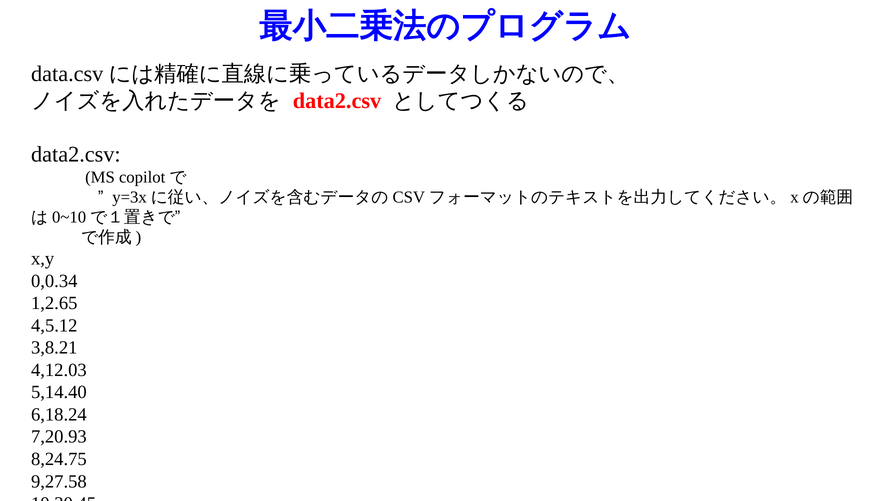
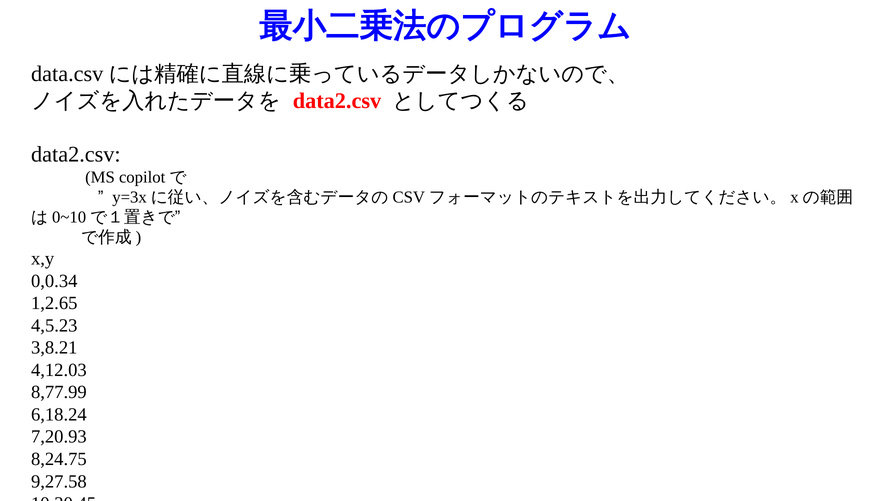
4,5.12: 4,5.12 -> 4,5.23 (54, 326)
5,14.40: 5,14.40 -> 8,77.99 (59, 392)
